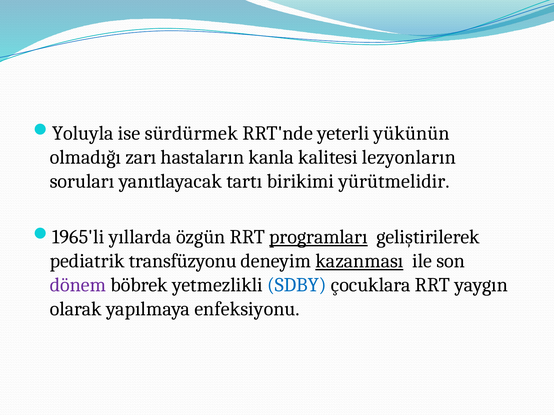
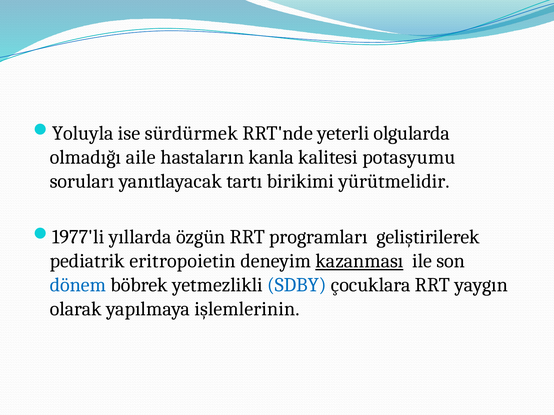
yükünün: yükünün -> olgularda (412, 133)
zarı: zarı -> aile (141, 157)
lezyonların: lezyonların -> potasyumu (409, 157)
1965'li: 1965'li -> 1977'li (78, 237)
programları underline: present -> none (318, 237)
transfüzyonu: transfüzyonu -> eritropoietin (183, 261)
dönem colour: purple -> blue (78, 285)
enfeksiyonu: enfeksiyonu -> işlemlerinin (247, 309)
